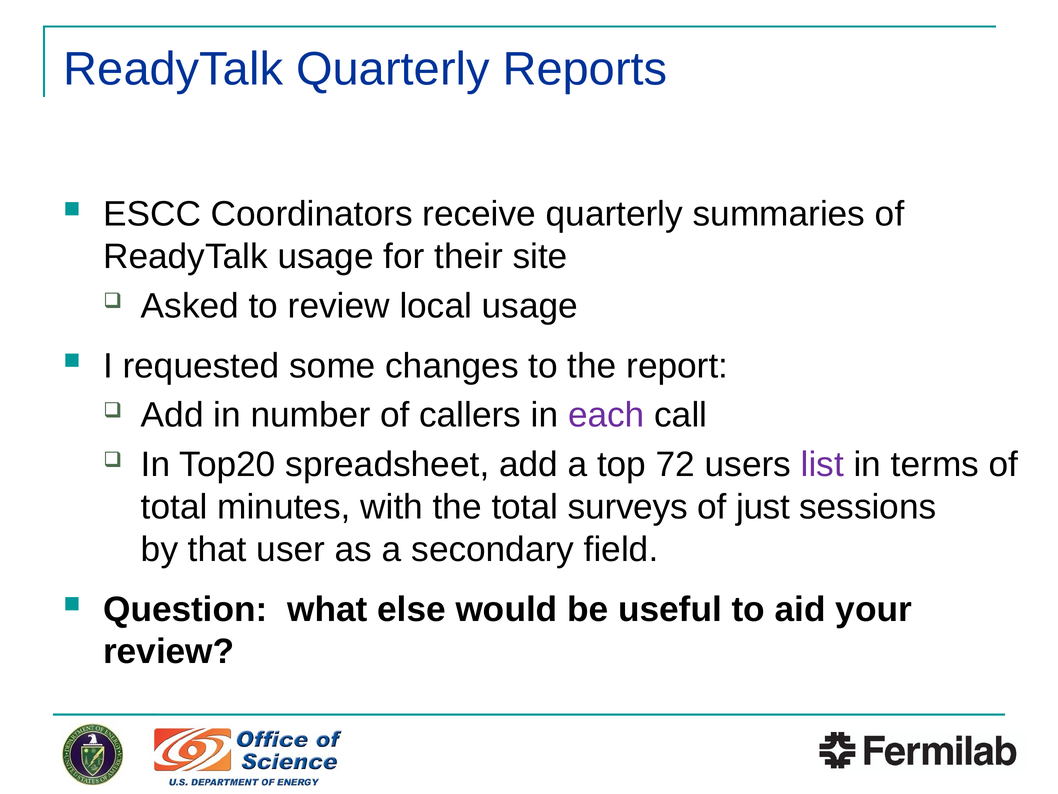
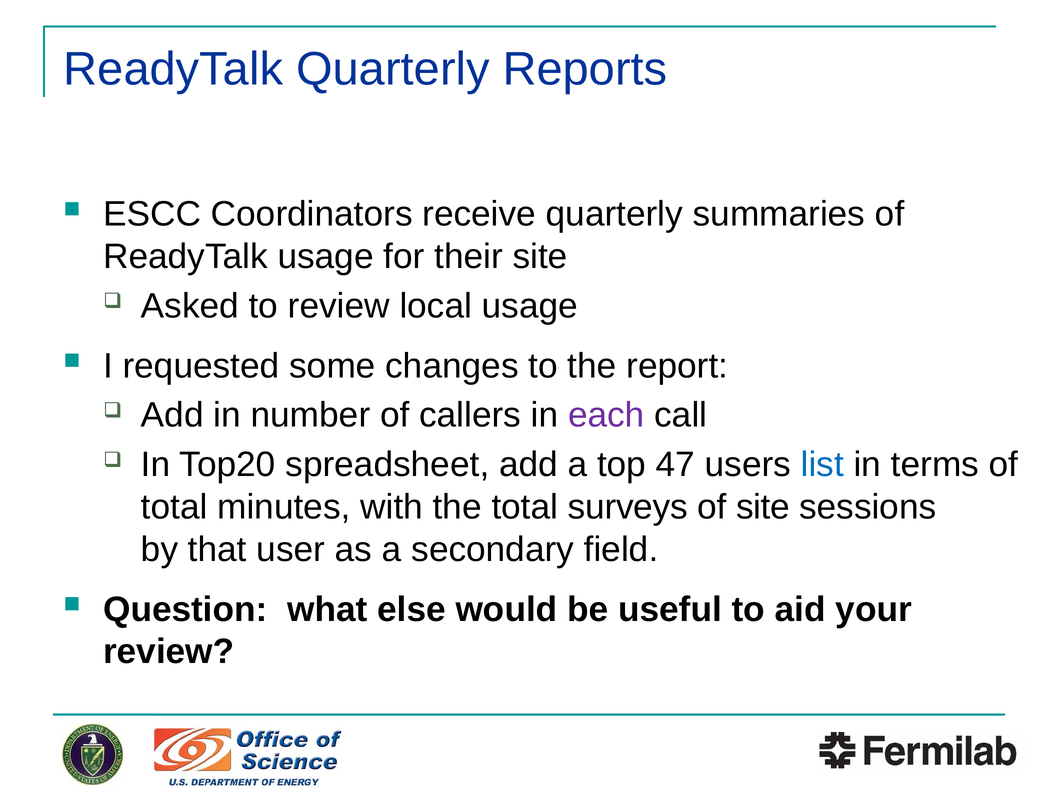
72: 72 -> 47 (675, 464)
list colour: purple -> blue (822, 464)
of just: just -> site (763, 507)
